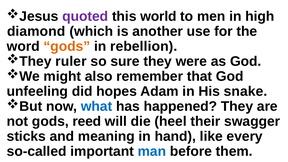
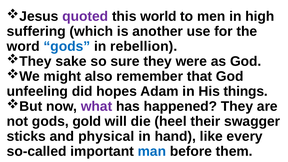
diamond: diamond -> suffering (36, 31)
gods colour: orange -> blue (67, 46)
ruler: ruler -> sake (71, 61)
snake: snake -> things (246, 91)
what colour: blue -> purple (97, 106)
reed: reed -> gold (87, 121)
meaning: meaning -> physical (106, 136)
